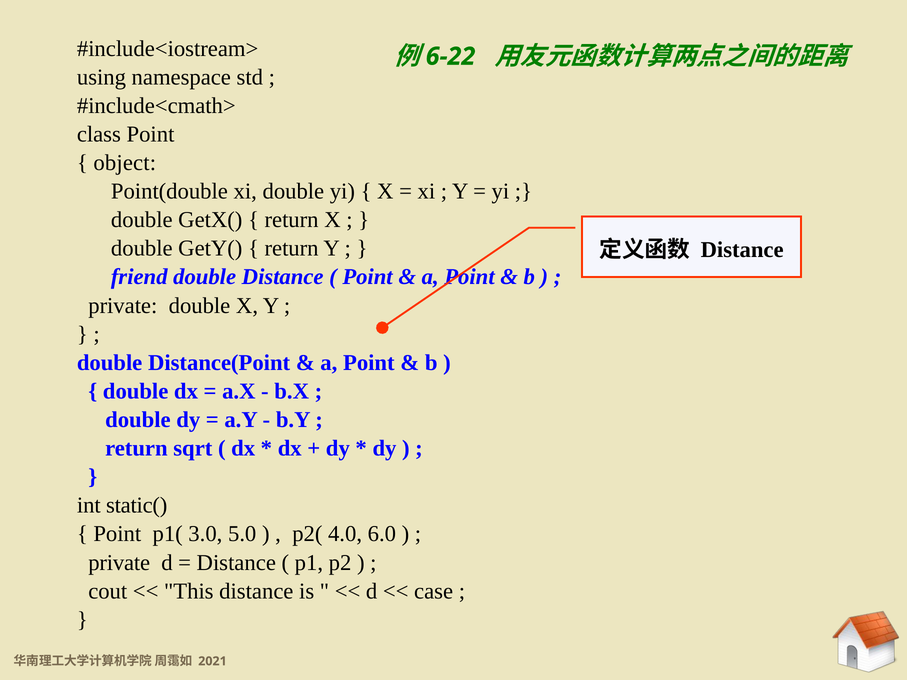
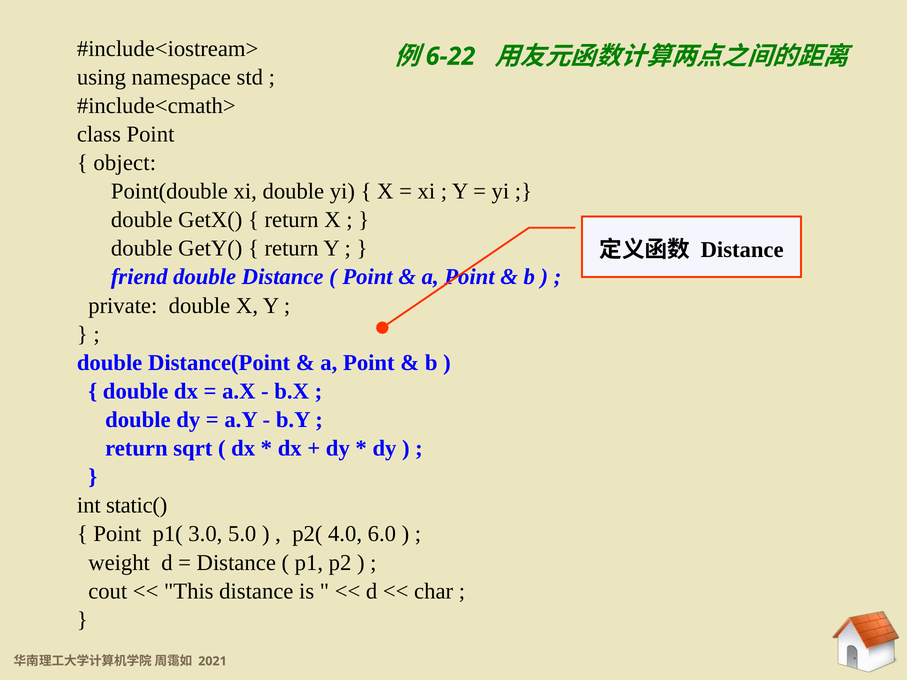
private: private -> weight (119, 563)
case: case -> char (434, 591)
